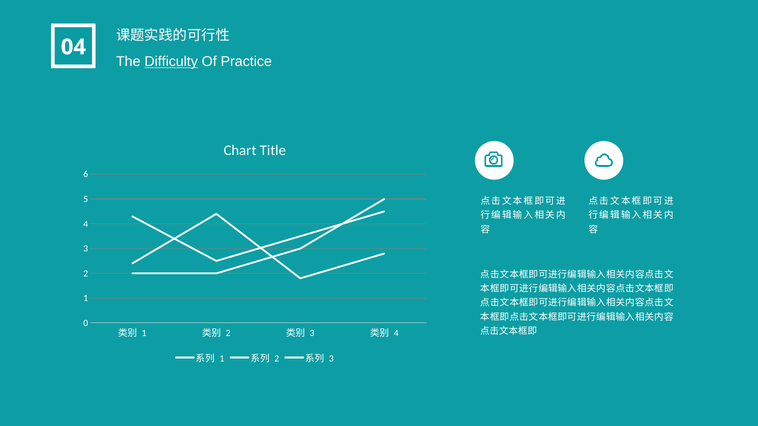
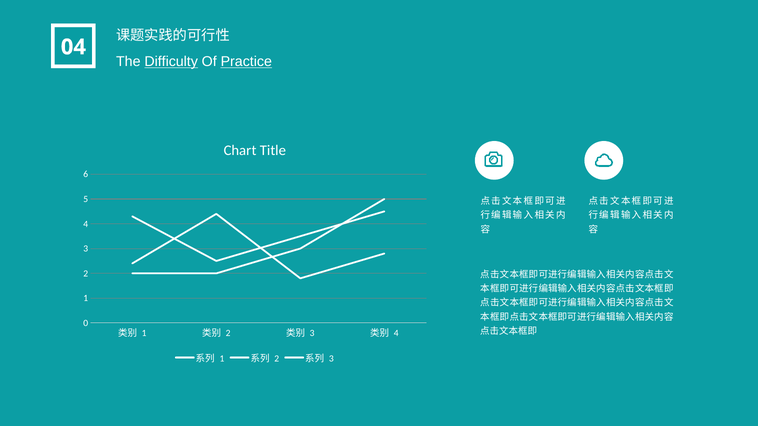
Practice underline: none -> present (246, 62)
